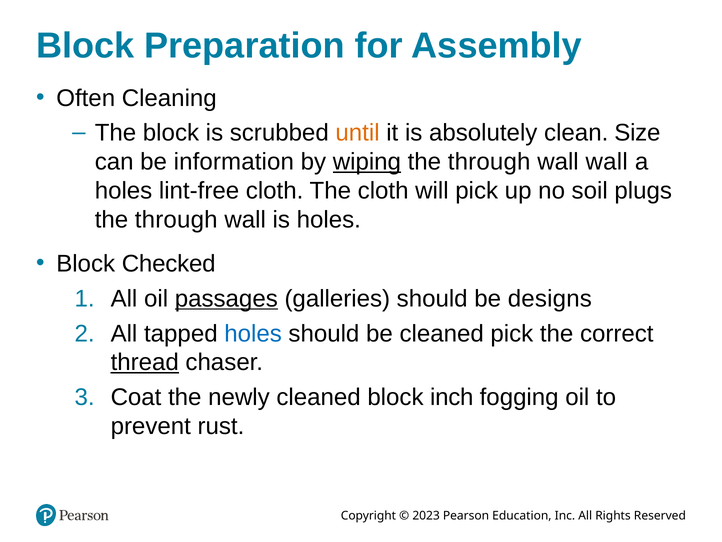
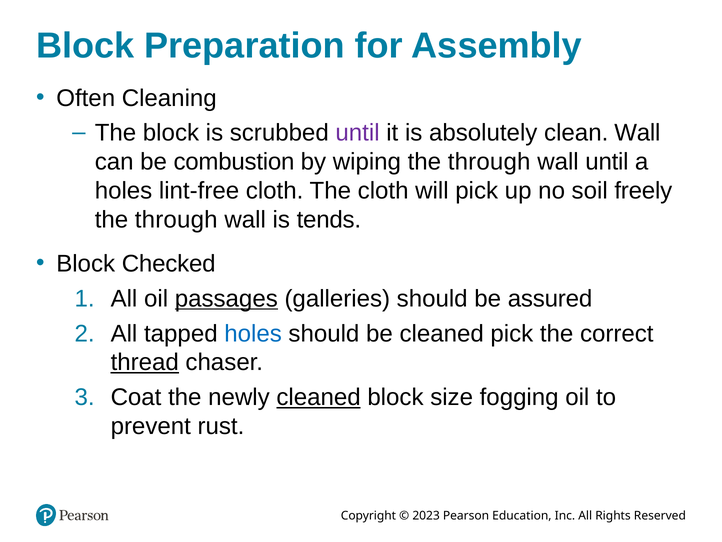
until colour: orange -> purple (358, 133)
clean Size: Size -> Wall (637, 133)
information: information -> combustion (234, 162)
wiping underline: present -> none (367, 162)
wall wall: wall -> until (607, 162)
plugs: plugs -> freely (643, 191)
is holes: holes -> tends (329, 220)
designs: designs -> assured (550, 298)
cleaned underline: none -> present (319, 397)
inch: inch -> size (452, 397)
